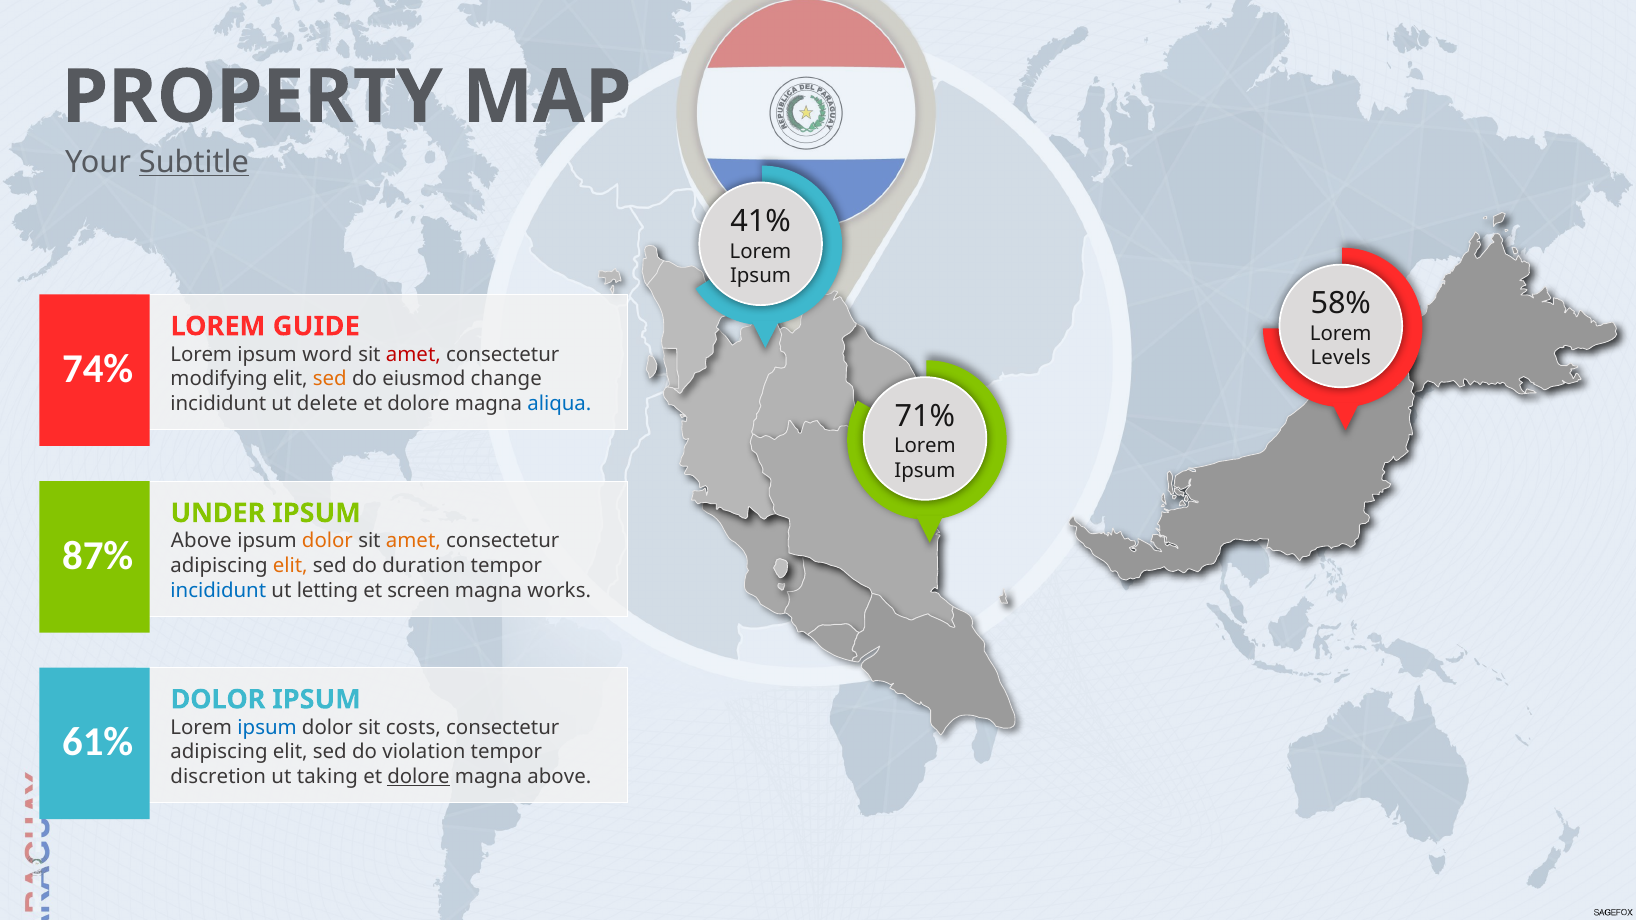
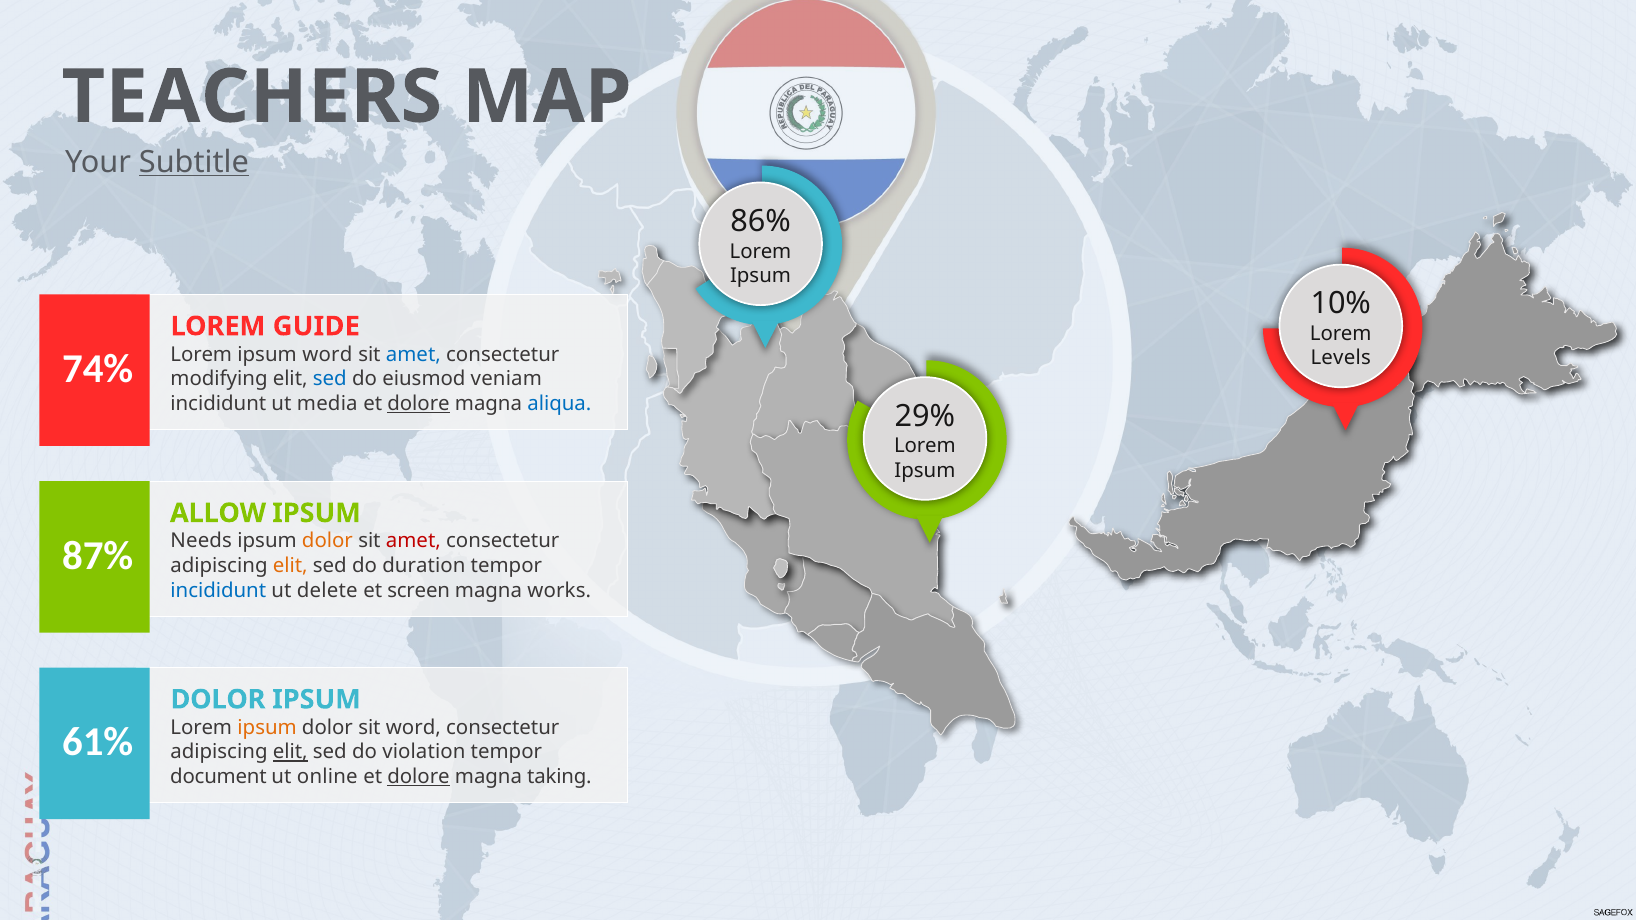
PROPERTY: PROPERTY -> TEACHERS (252, 97)
41%: 41% -> 86% (761, 221)
58%: 58% -> 10% (1341, 304)
amet colour: red -> blue (413, 354)
sed colour: orange -> blue (330, 379)
change: change -> veniam (506, 379)
delete: delete -> media (327, 404)
dolore underline: none -> present (419, 404)
71%: 71% -> 29% (925, 416)
UNDER: UNDER -> ALLOW (218, 513)
Above: Above -> Needs (201, 541)
amet colour: orange -> red (413, 541)
letting: letting -> delete (327, 590)
ipsum colour: blue -> orange (267, 728)
sit costs: costs -> word (413, 728)
elit underline: none -> present (290, 752)
discretion: discretion -> document (218, 777)
taking: taking -> online (327, 777)
magna above: above -> taking (559, 777)
